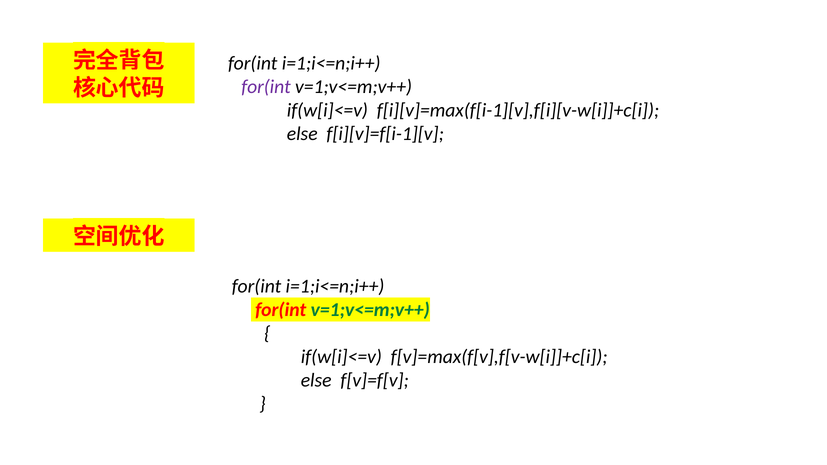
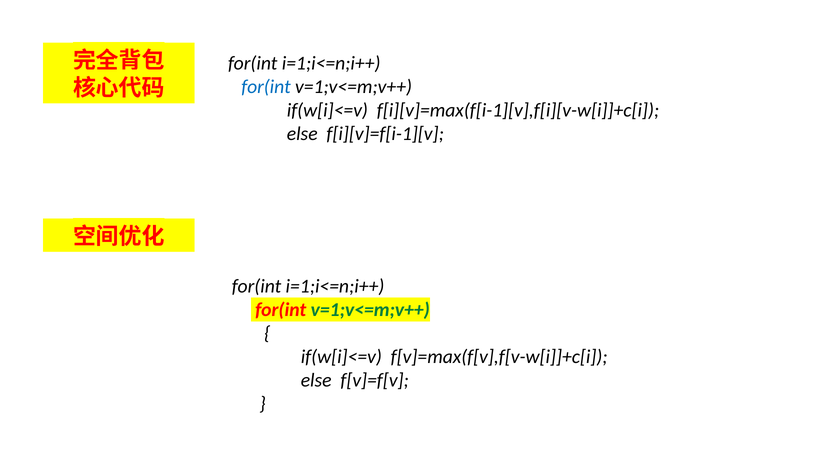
for(int colour: purple -> blue (266, 87)
